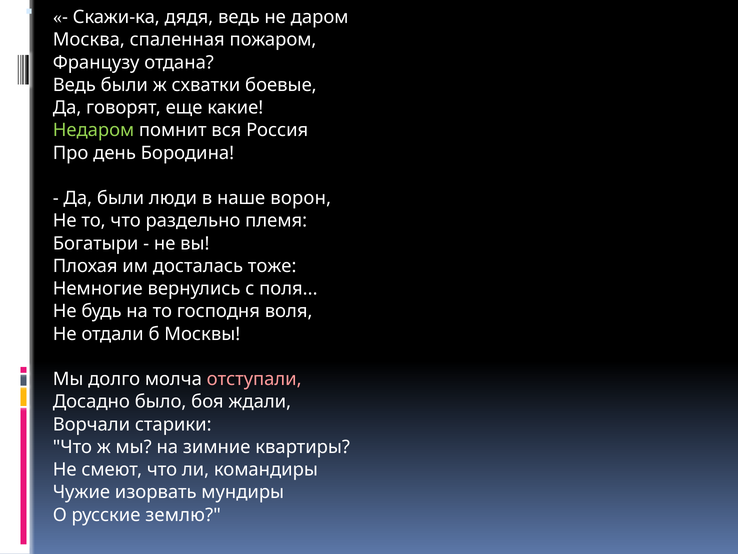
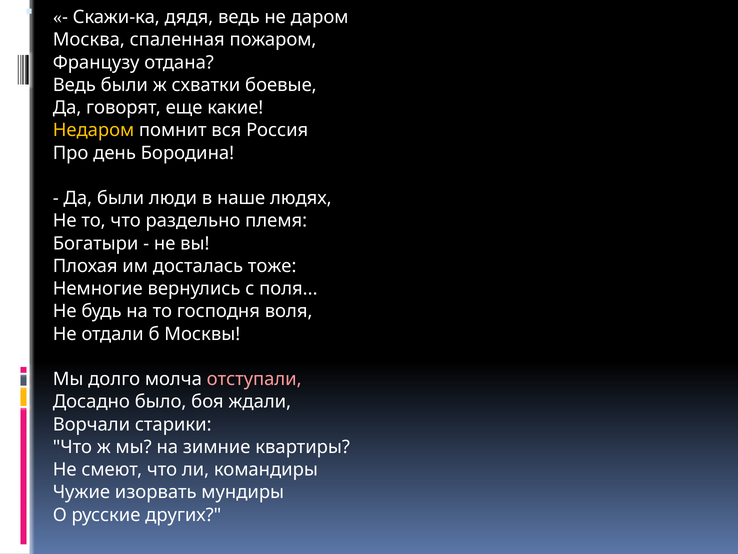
Недаром colour: light green -> yellow (94, 130)
ворон: ворон -> людях (301, 198)
землю: землю -> других (183, 515)
